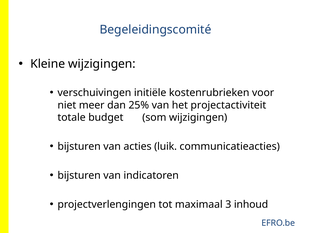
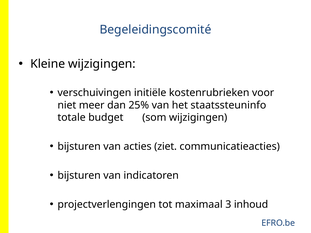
projectactiviteit: projectactiviteit -> staatssteuninfo (228, 105)
luik: luik -> ziet (166, 147)
